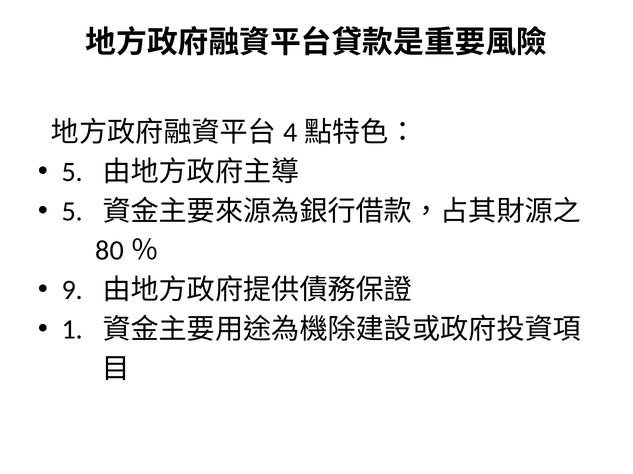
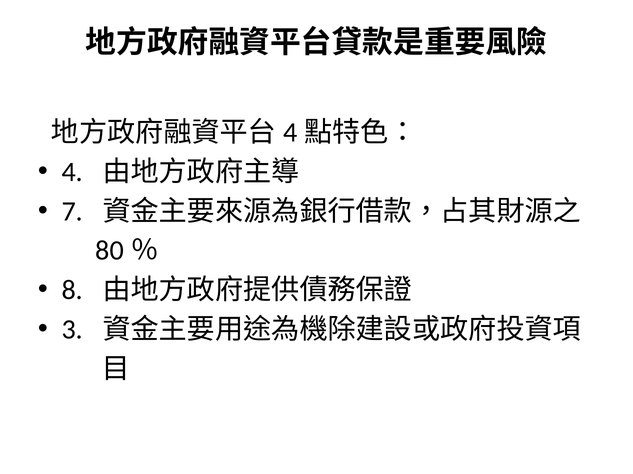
5: 5 -> 4 (72, 172)
5: 5 -> 7 (72, 212)
9: 9 -> 8 (72, 291)
1: 1 -> 3 (72, 330)
